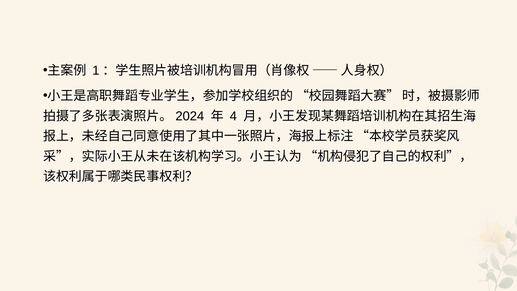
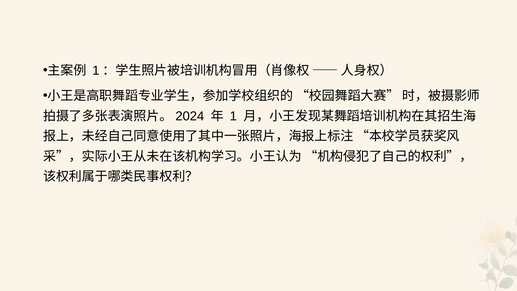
4: 4 -> 1 (233, 116)
